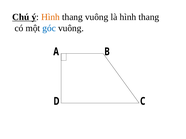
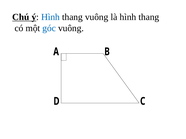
Hình colour: orange -> blue (50, 17)
